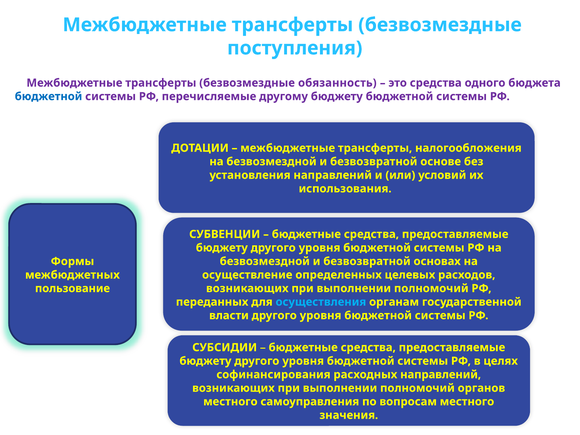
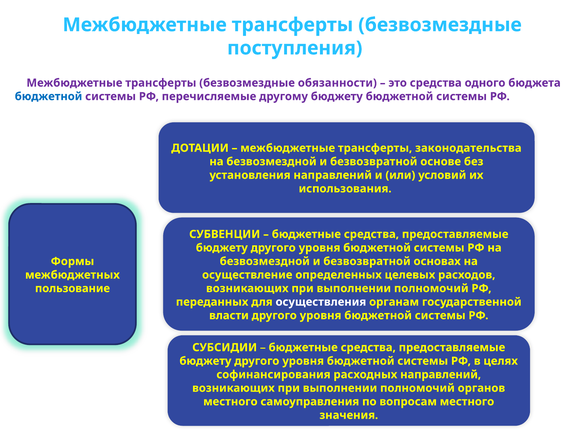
обязанность: обязанность -> обязанности (337, 83)
налогообложения: налогообложения -> законодательства (468, 148)
осуществления colour: light blue -> white (321, 302)
